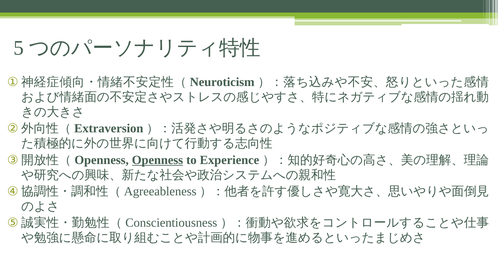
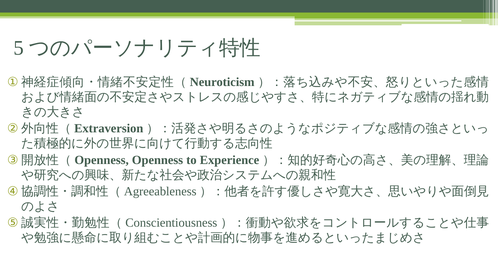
Openness underline: present -> none (157, 160)
